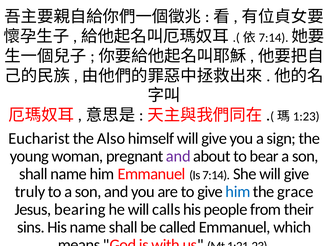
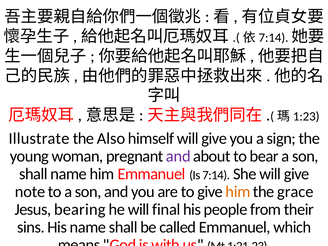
Eucharist: Eucharist -> Illustrate (39, 138)
truly: truly -> note (30, 192)
him colour: blue -> orange (238, 192)
calls: calls -> final (166, 210)
